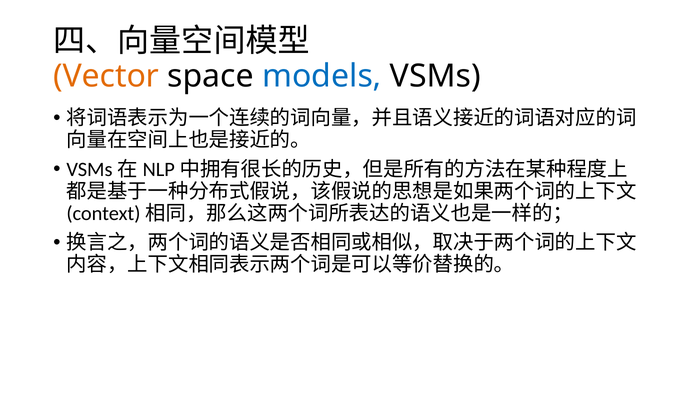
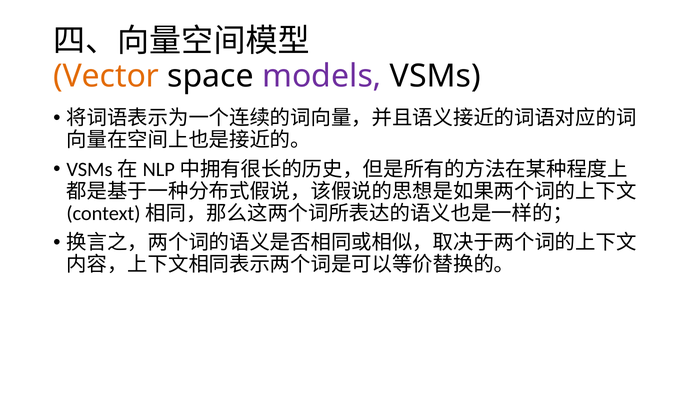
models colour: blue -> purple (322, 76)
